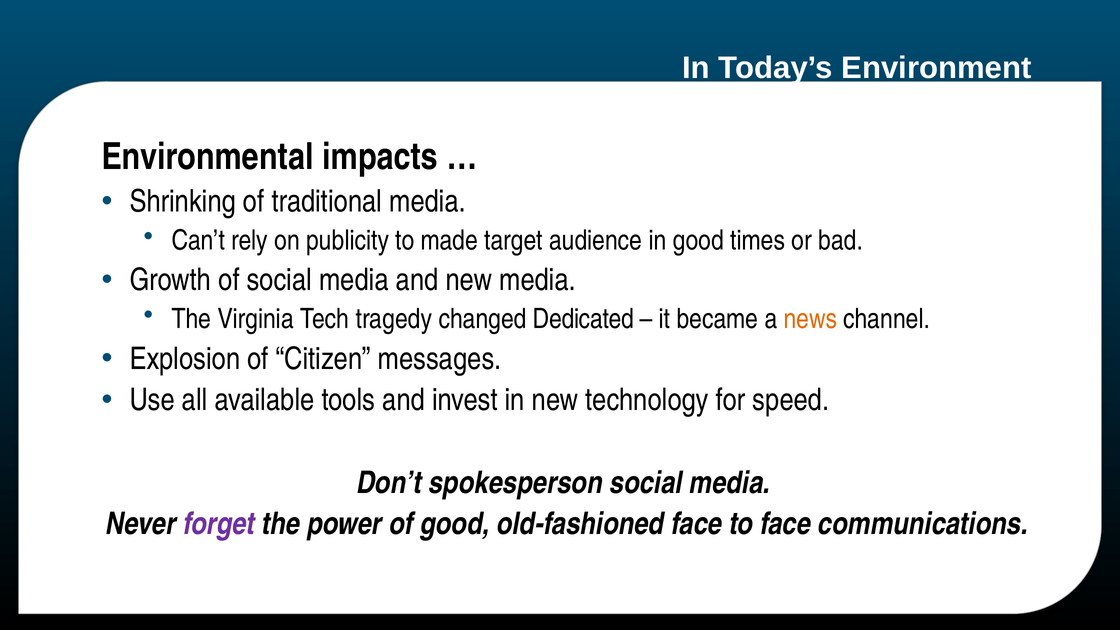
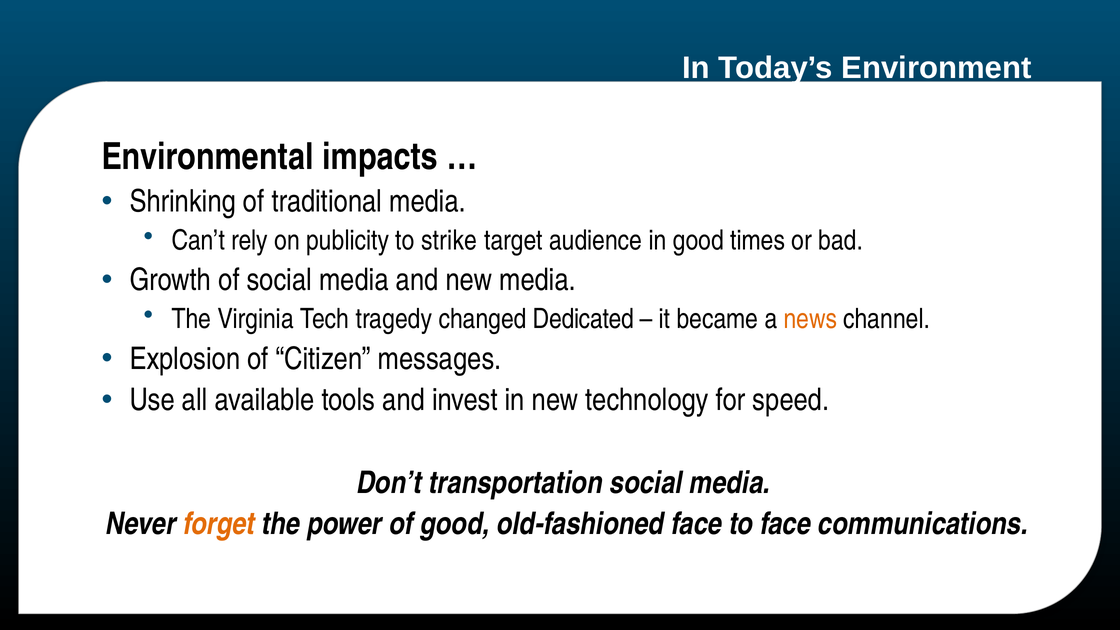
made: made -> strike (449, 240)
spokesperson: spokesperson -> transportation (516, 483)
forget colour: purple -> orange (219, 524)
